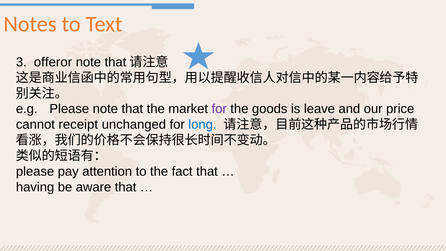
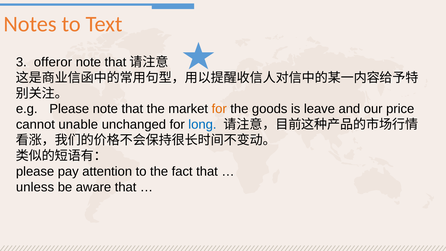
for colour: purple -> orange (219, 109)
receipt: receipt -> unable (78, 125)
having: having -> unless (35, 187)
